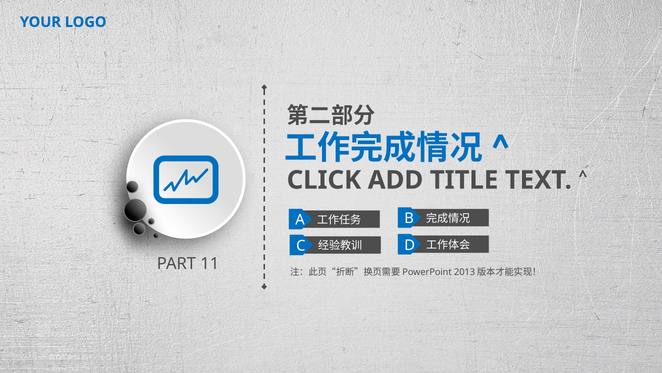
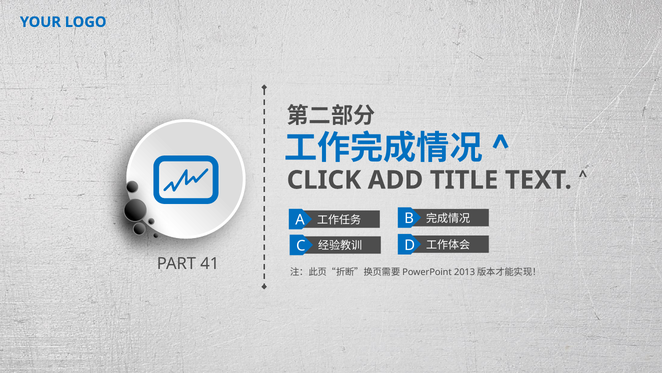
11: 11 -> 41 (210, 263)
